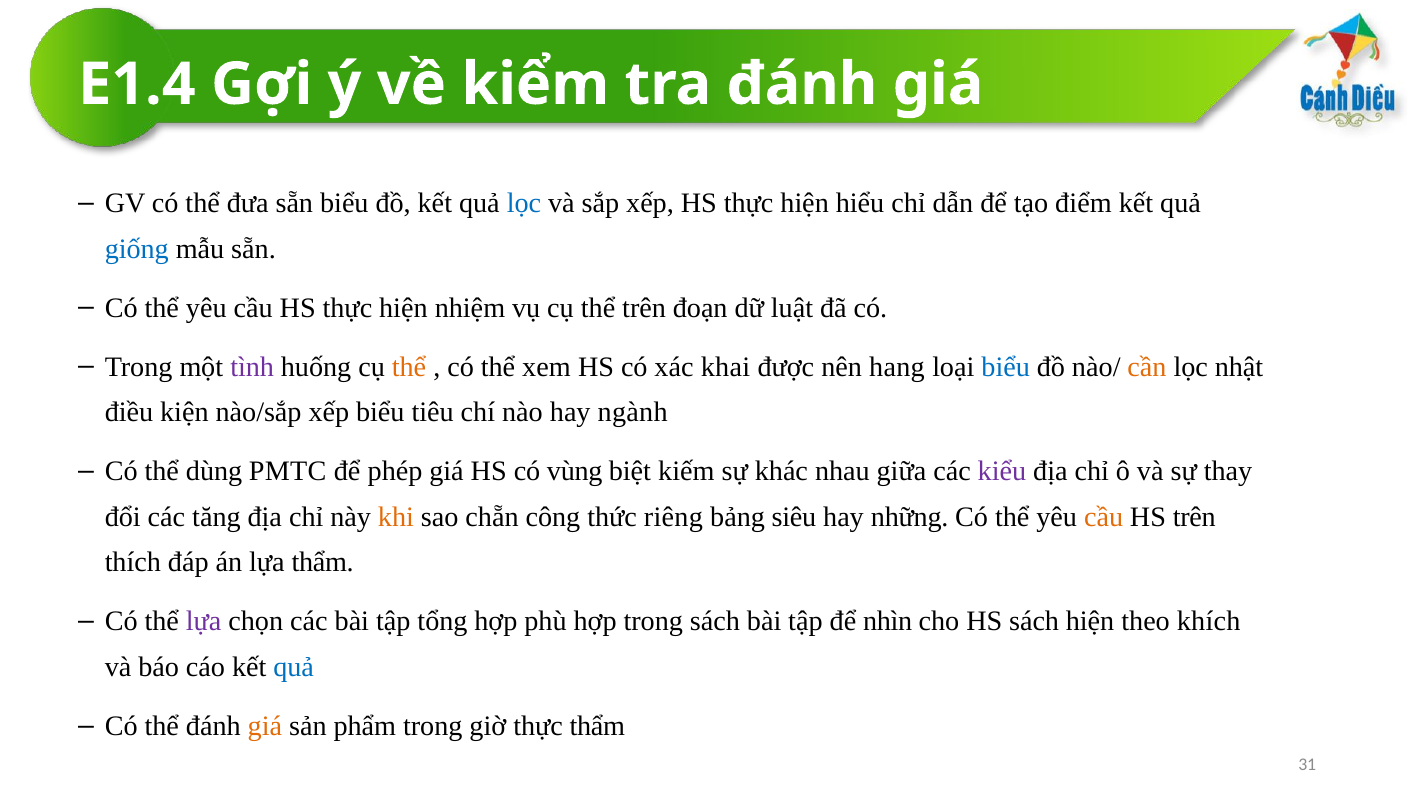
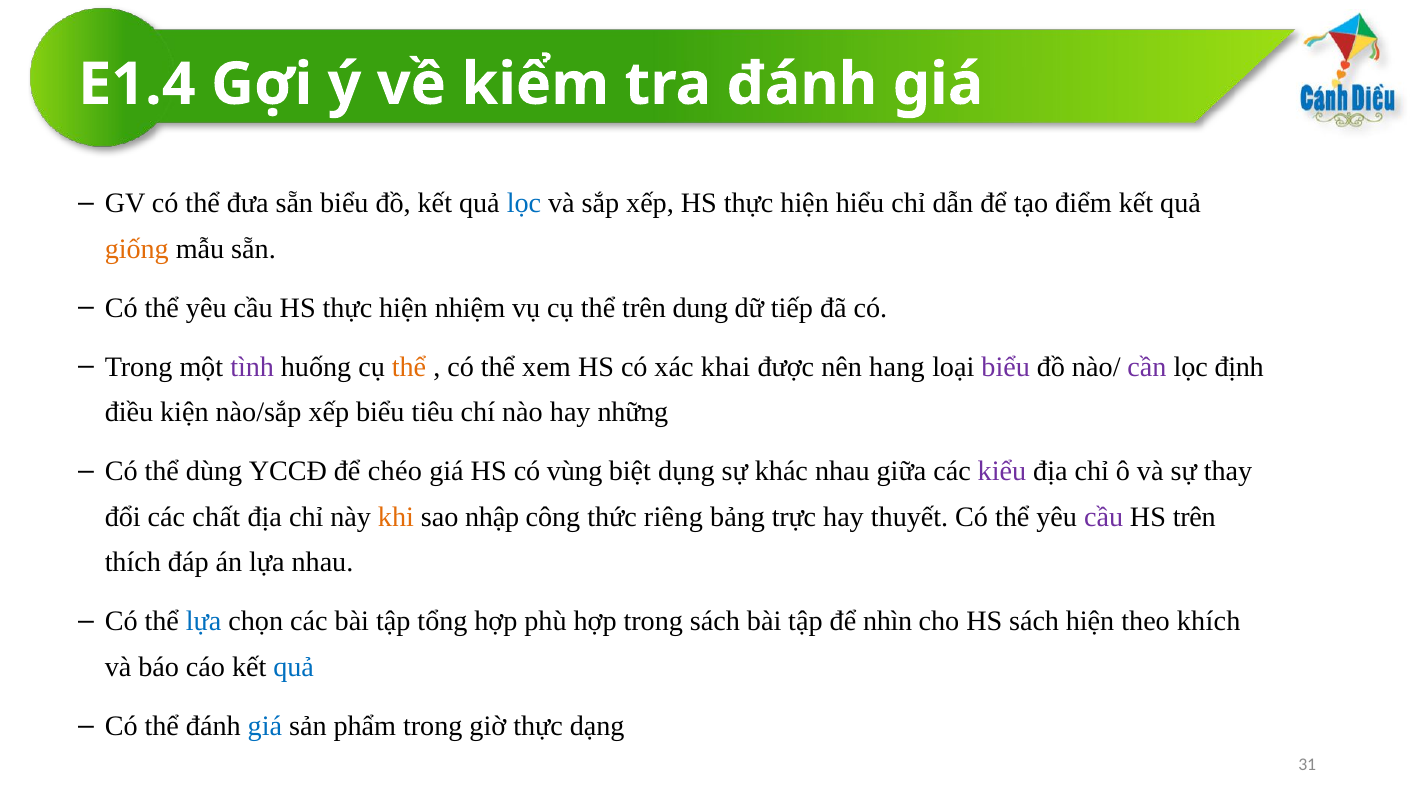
giống colour: blue -> orange (137, 249)
đoạn: đoạn -> dung (700, 308)
luật: luật -> tiếp (792, 308)
biểu colour: blue -> purple (1006, 367)
cần colour: orange -> purple (1147, 367)
nhật: nhật -> định (1239, 367)
ngành: ngành -> những (633, 413)
PMTC: PMTC -> YCCĐ (288, 472)
phép: phép -> chéo (395, 472)
kiếm: kiếm -> dụng (686, 472)
tăng: tăng -> chất (216, 517)
chẵn: chẵn -> nhập (492, 517)
siêu: siêu -> trực (794, 517)
những: những -> thuyết (910, 517)
cầu colour: orange -> purple (1104, 517)
lựa thẩm: thẩm -> nhau (322, 563)
lựa colour: purple -> blue (204, 622)
giá colour: orange -> blue (265, 727)
thực thẩm: thẩm -> dạng (597, 727)
